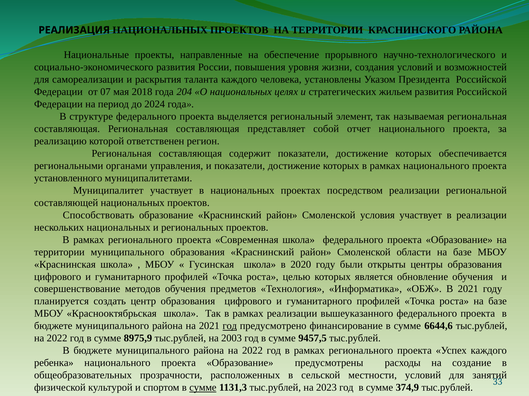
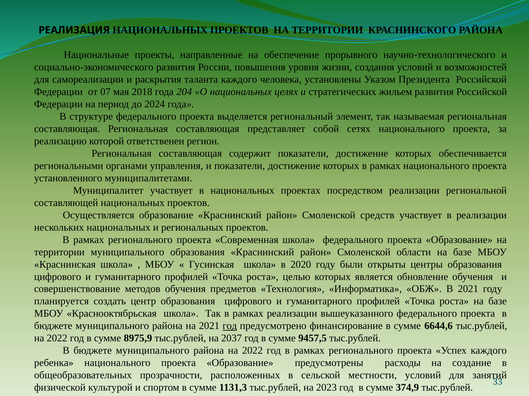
отчет: отчет -> сетях (359, 129)
Способствовать: Способствовать -> Осуществляется (99, 215)
условия: условия -> средств (377, 215)
2003: 2003 -> 2037 (232, 339)
сумме underline: present -> none (203, 388)
